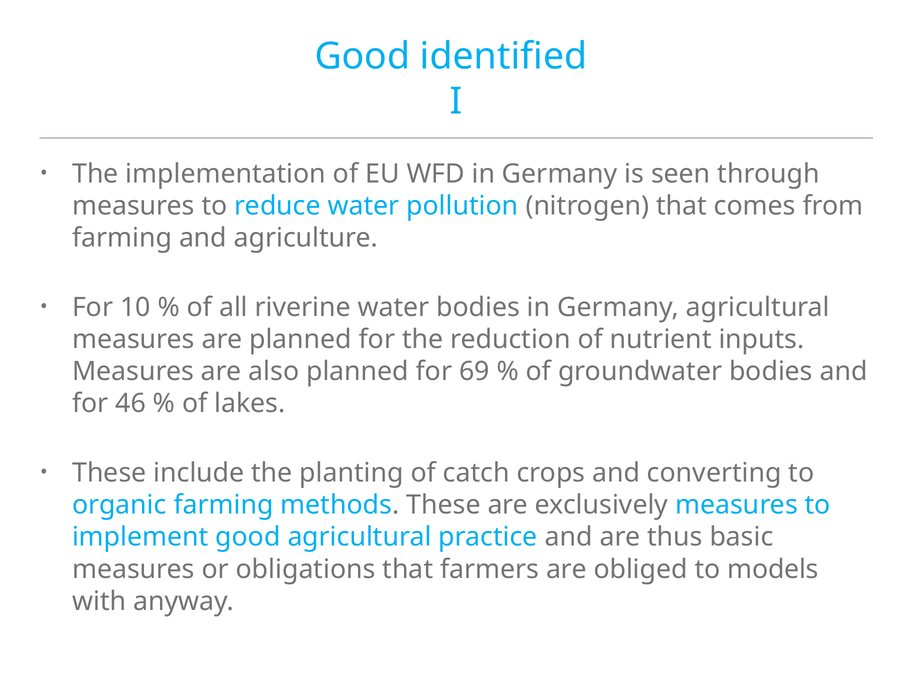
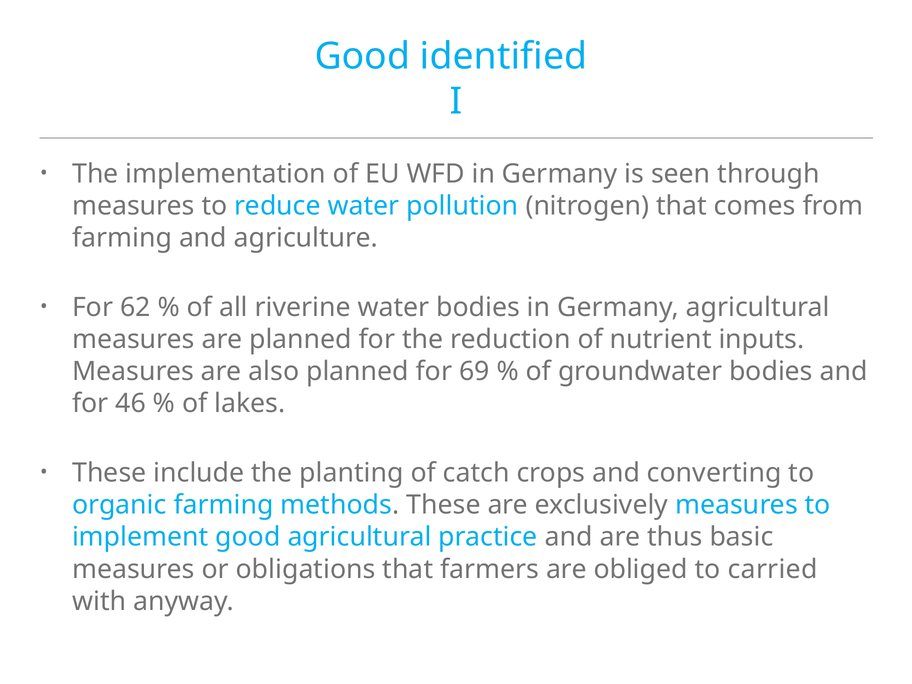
10: 10 -> 62 (135, 307)
models: models -> carried (773, 569)
